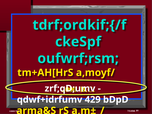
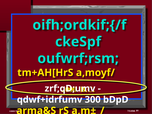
tdrf;ordkif;{/f: tdrf;ordkif;{/f -> oifh;ordkif;{/f (79, 25)
429: 429 -> 300 (93, 100)
